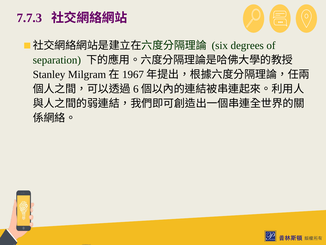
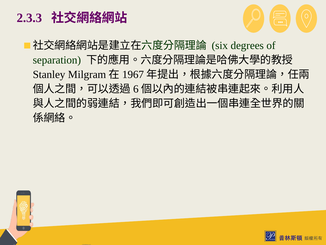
7.7.3: 7.7.3 -> 2.3.3 (29, 18)
